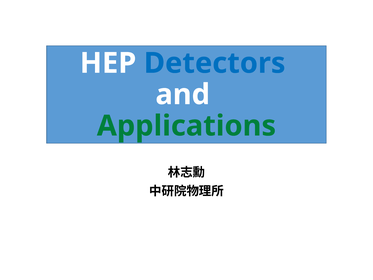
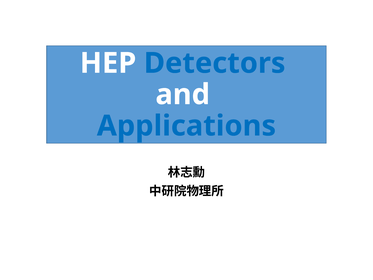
Applications colour: green -> blue (186, 126)
